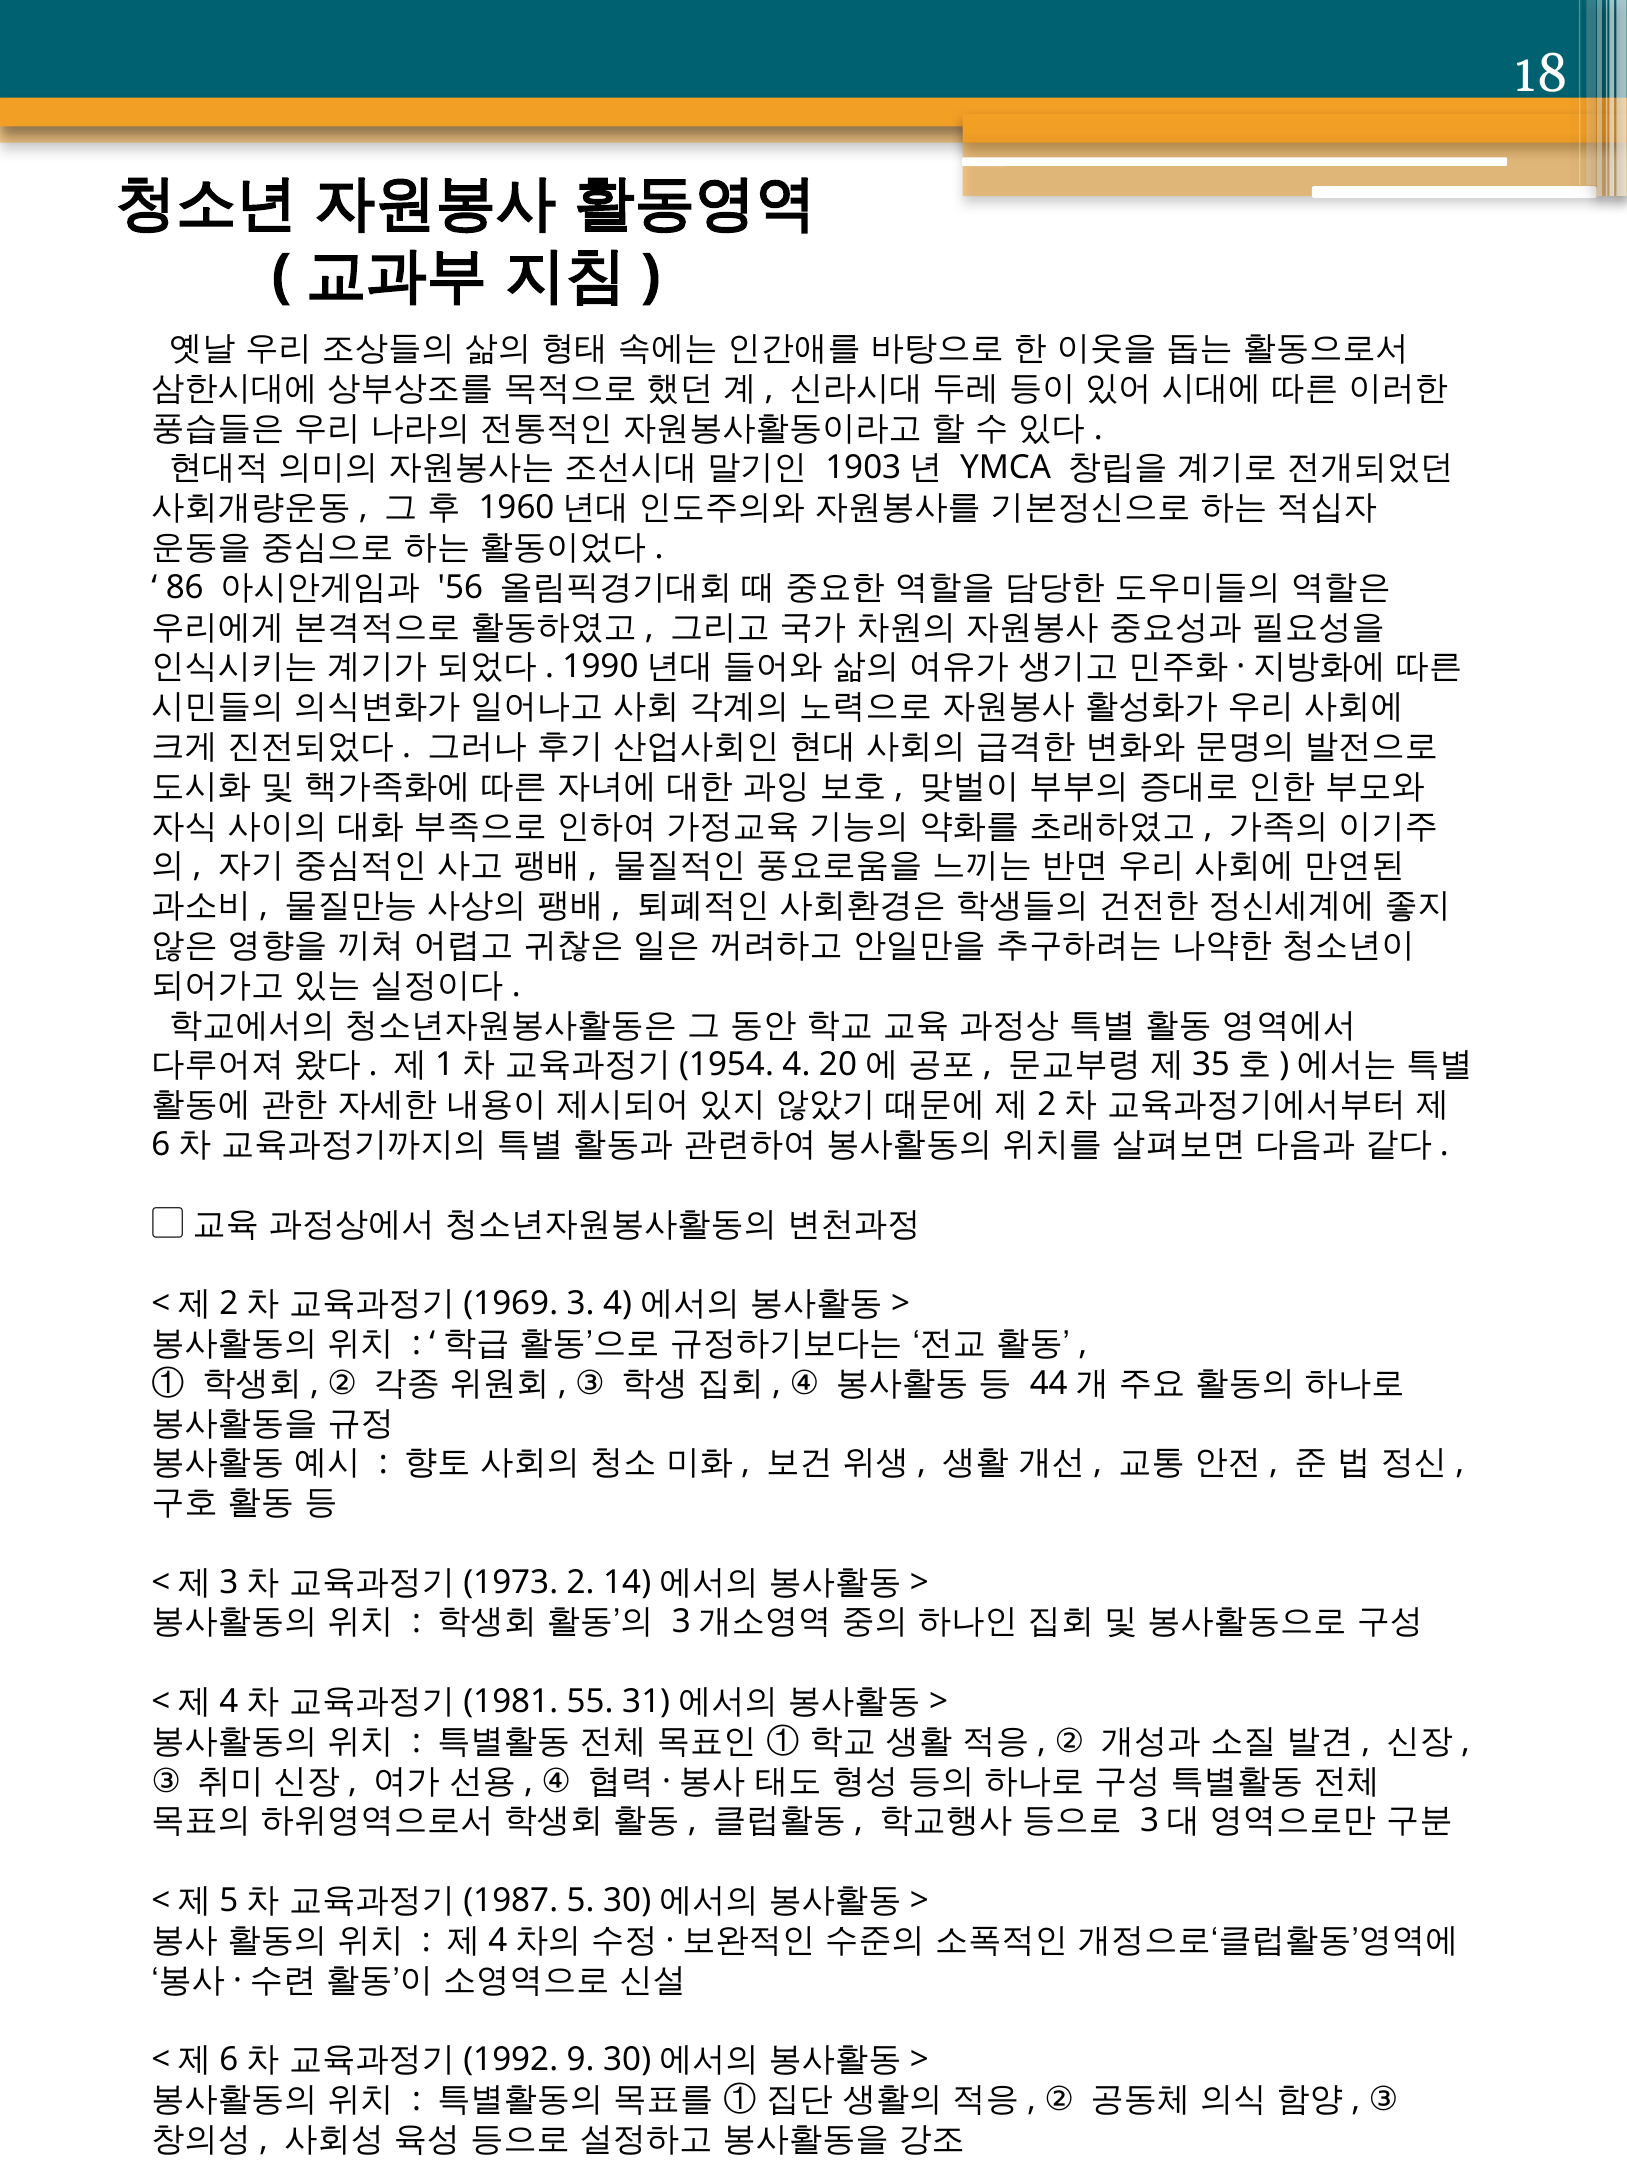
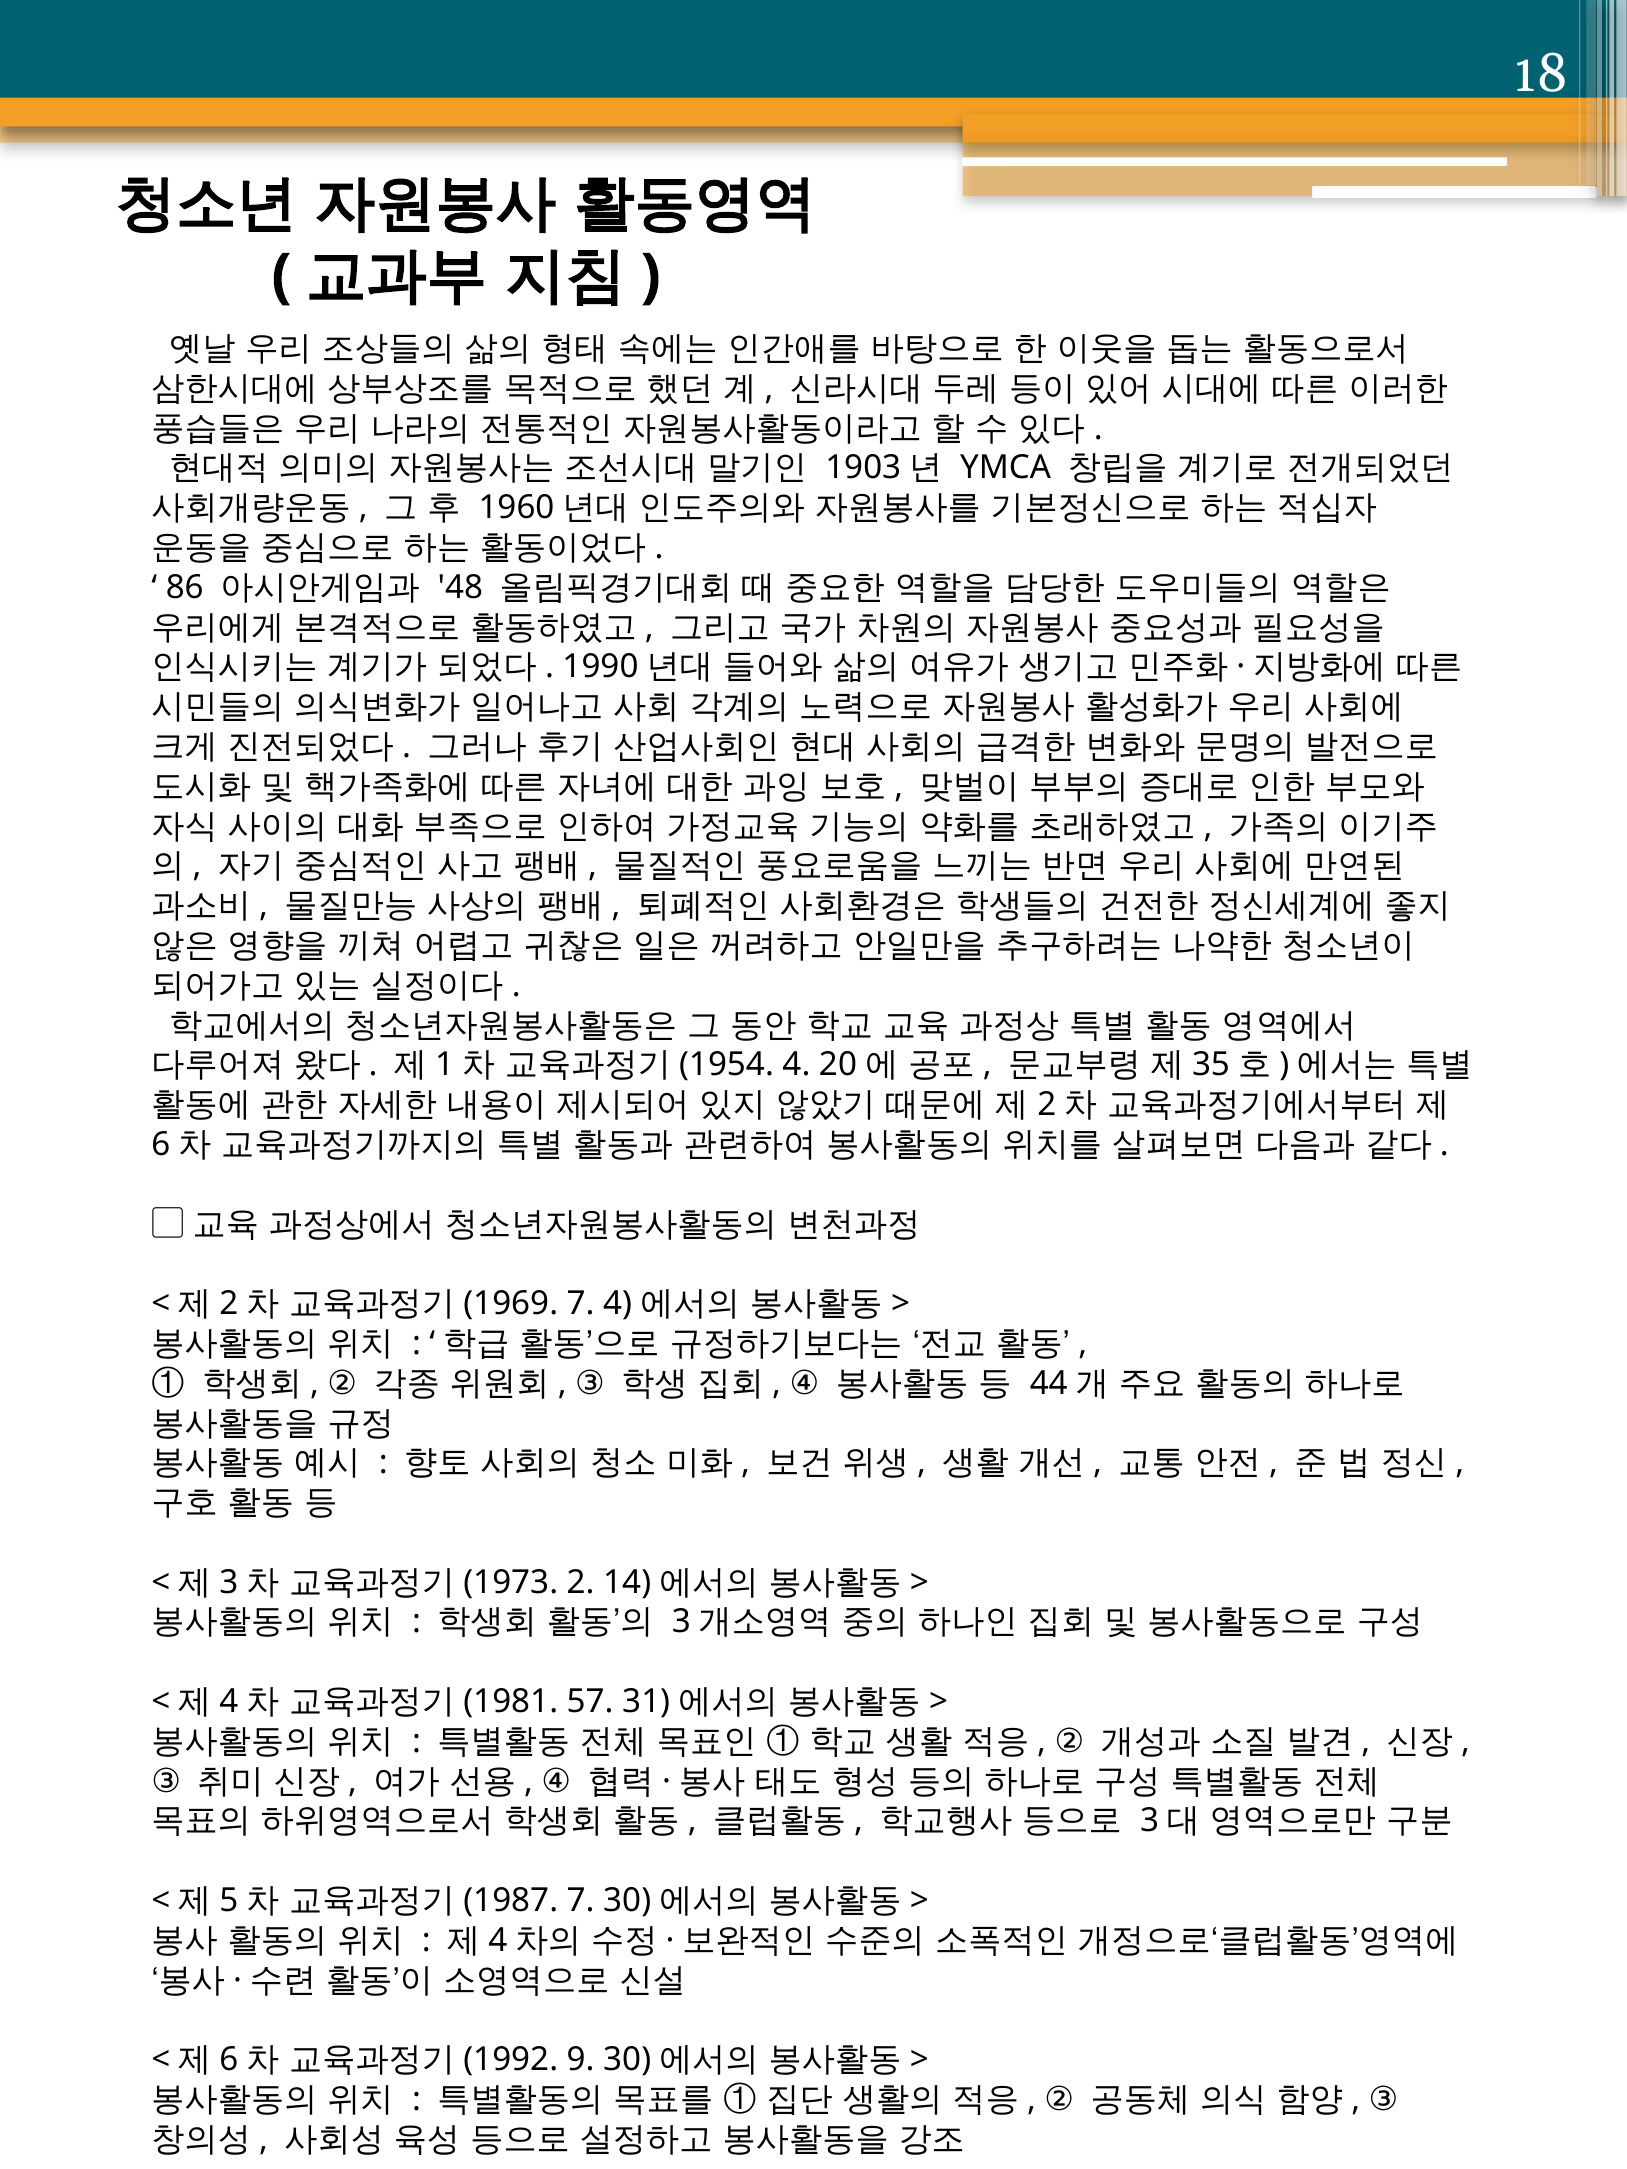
56: 56 -> 48 (460, 588)
3: 3 -> 7 (581, 1304)
55: 55 -> 57 (590, 1702)
5: 5 -> 7 (581, 1901)
